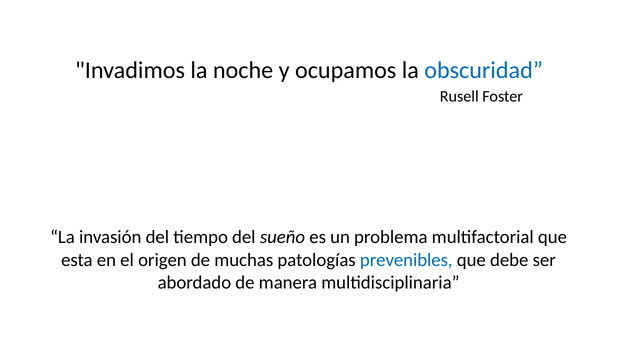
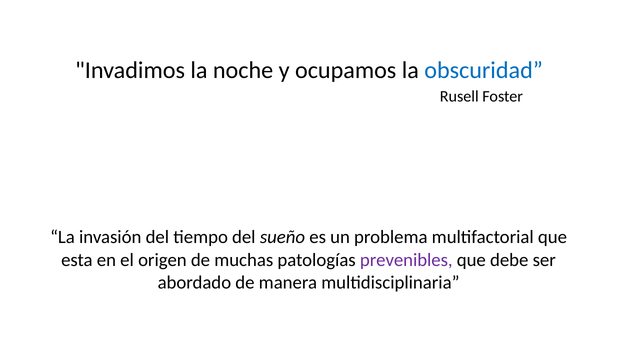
prevenibles colour: blue -> purple (406, 260)
